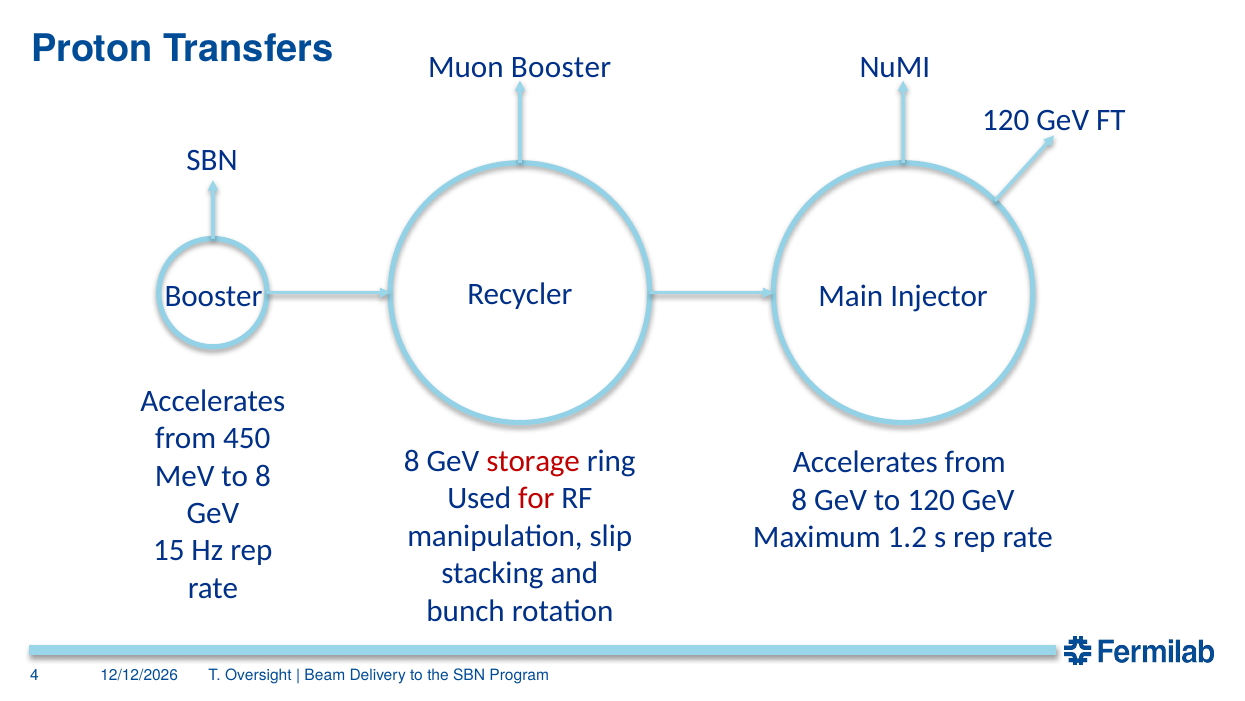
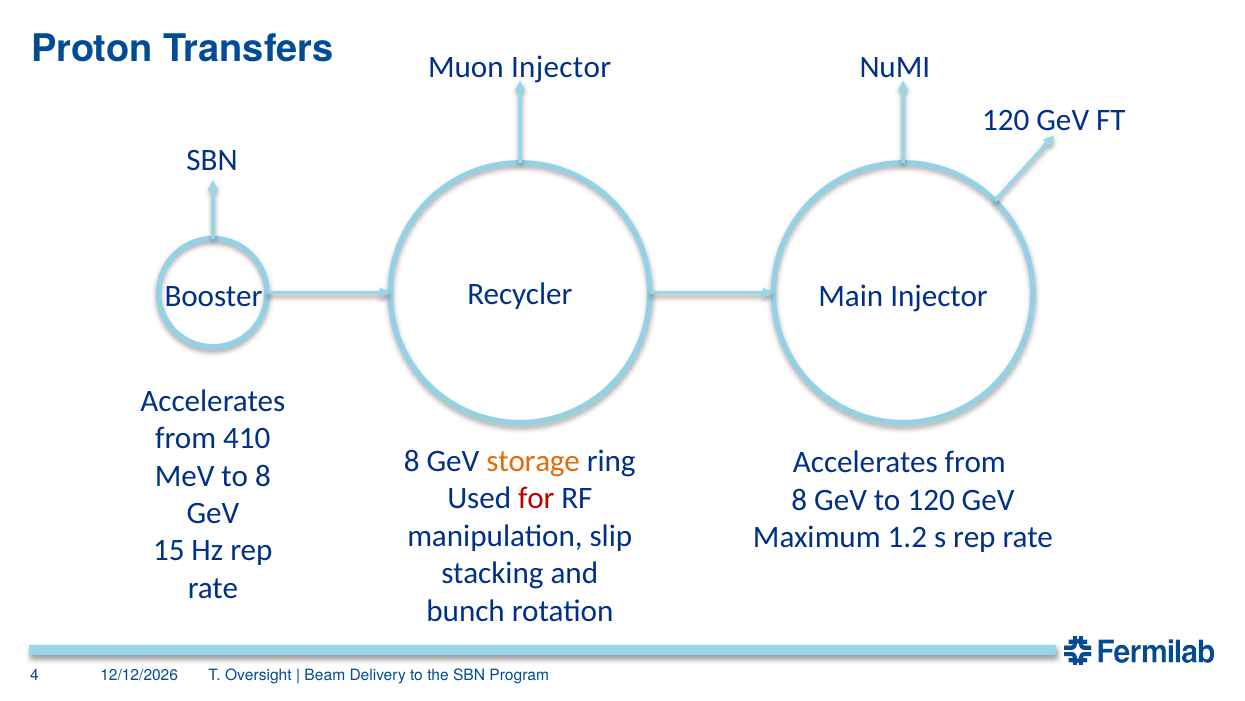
Muon Booster: Booster -> Injector (561, 67)
450: 450 -> 410 (247, 438)
storage colour: red -> orange (533, 461)
